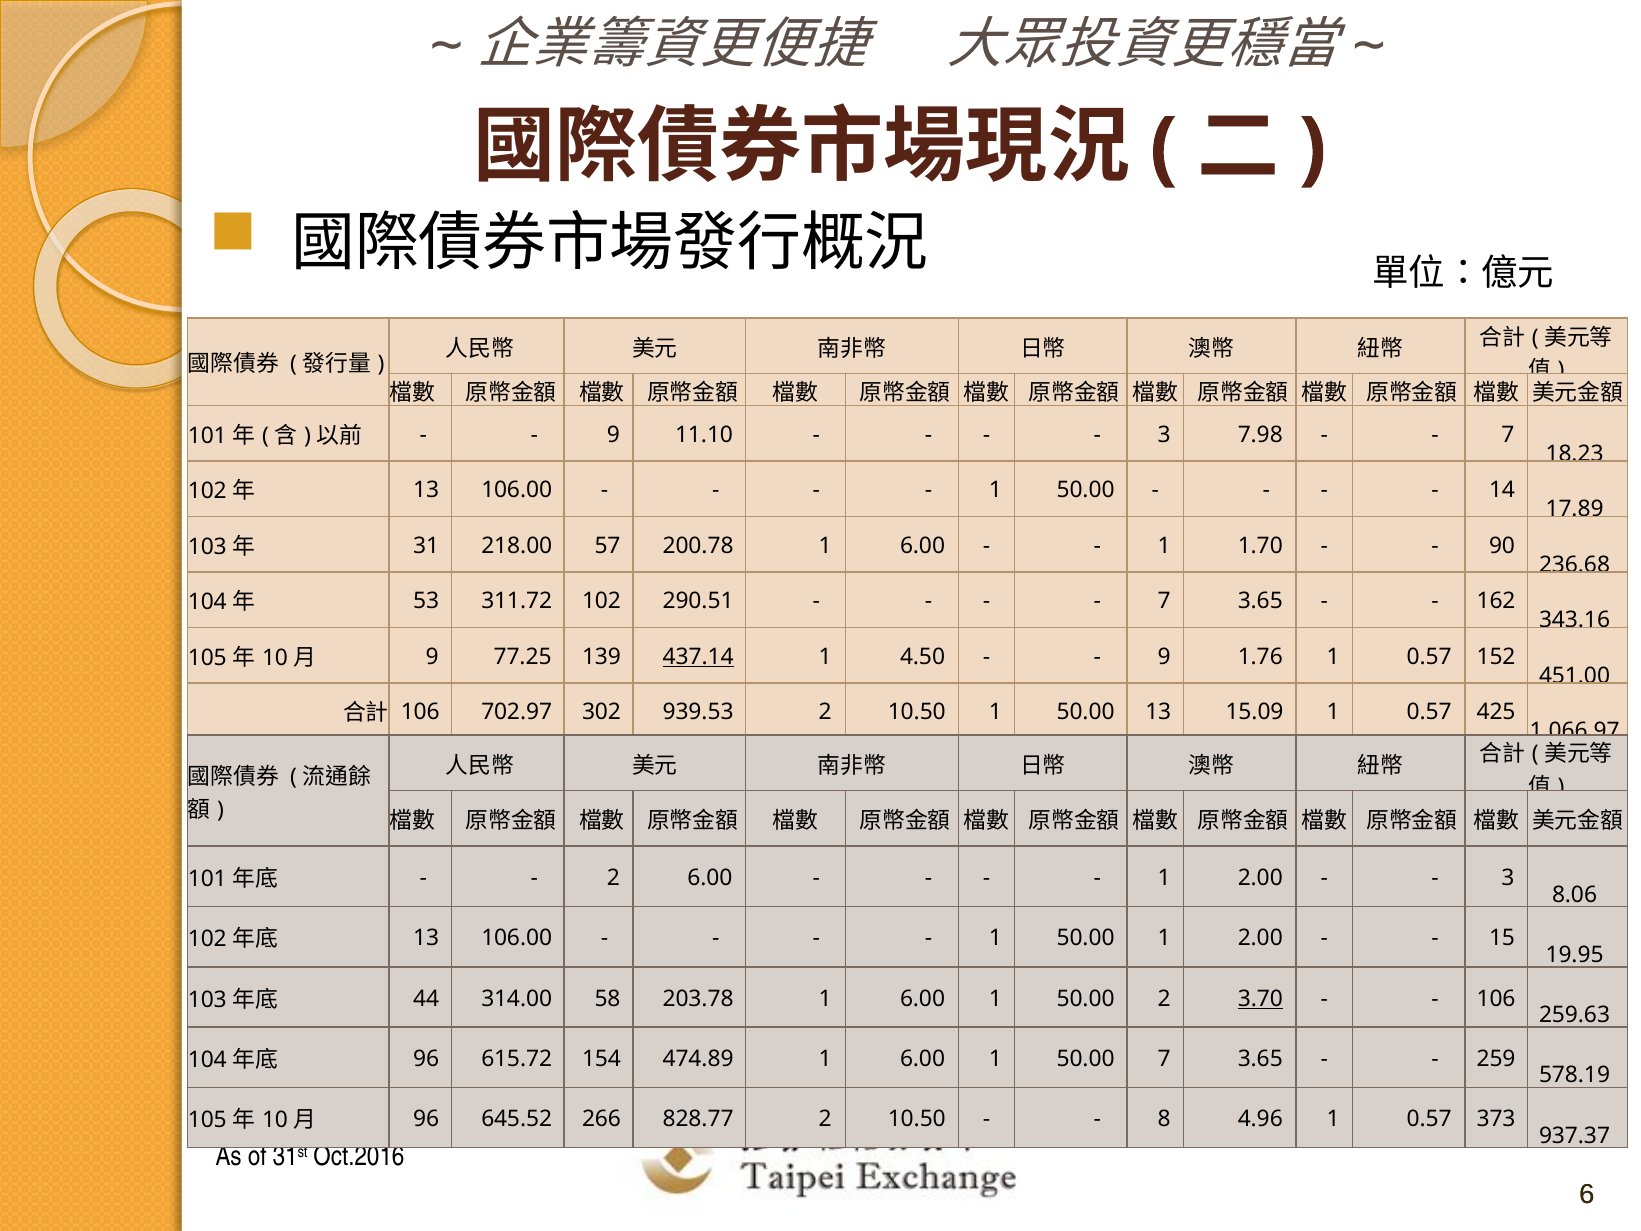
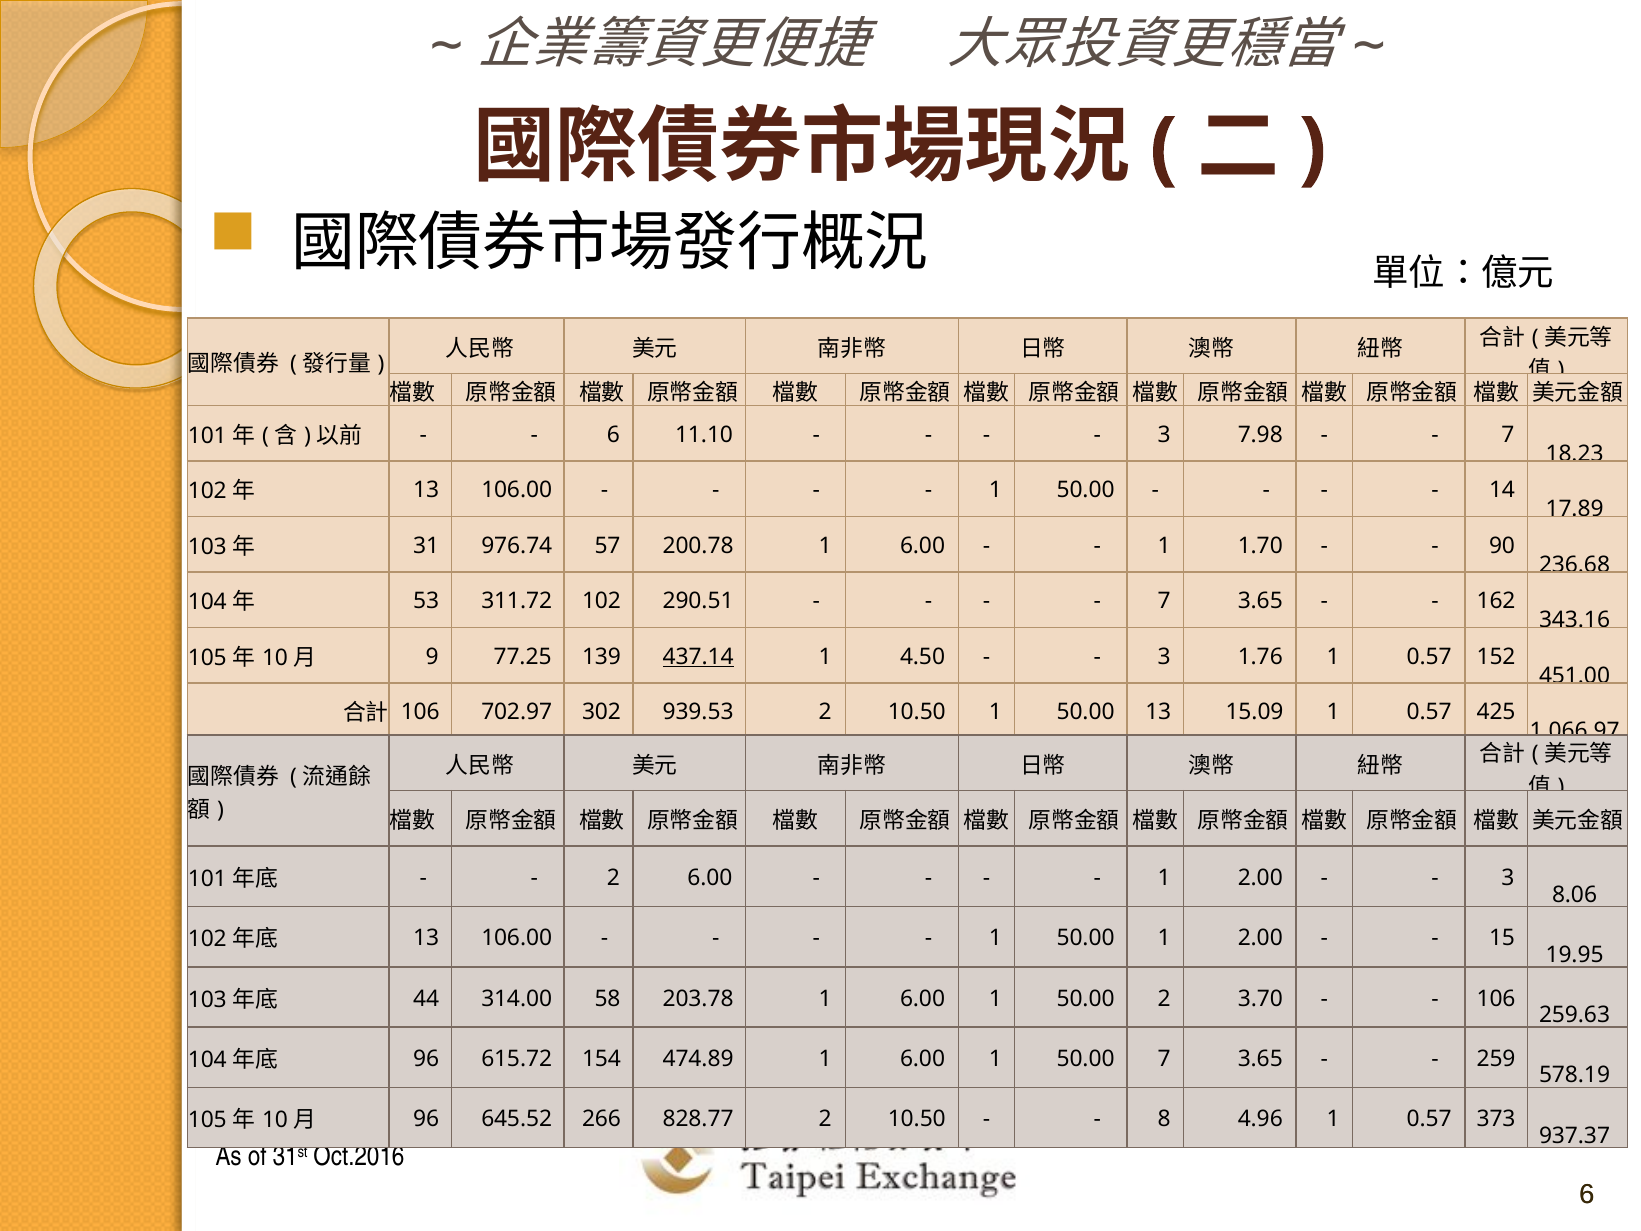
9: 9 -> 6 (613, 435)
218.00: 218.00 -> 976.74 (517, 546)
9: 9 -> 3 (1164, 657)
3.70 underline: present -> none (1260, 998)
